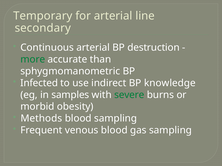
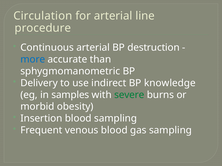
Temporary: Temporary -> Circulation (43, 16)
secondary: secondary -> procedure (43, 28)
more colour: green -> blue (33, 60)
Infected: Infected -> Delivery (39, 83)
Methods: Methods -> Insertion (41, 119)
